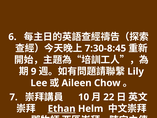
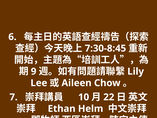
Ethan underline: present -> none (62, 108)
